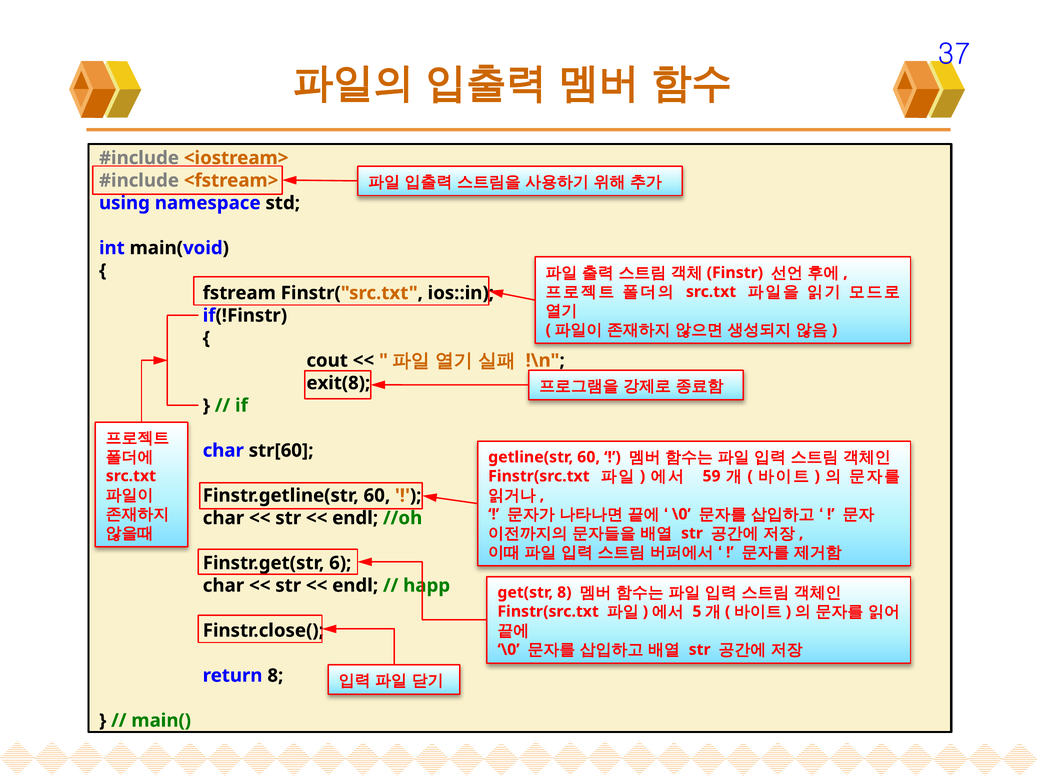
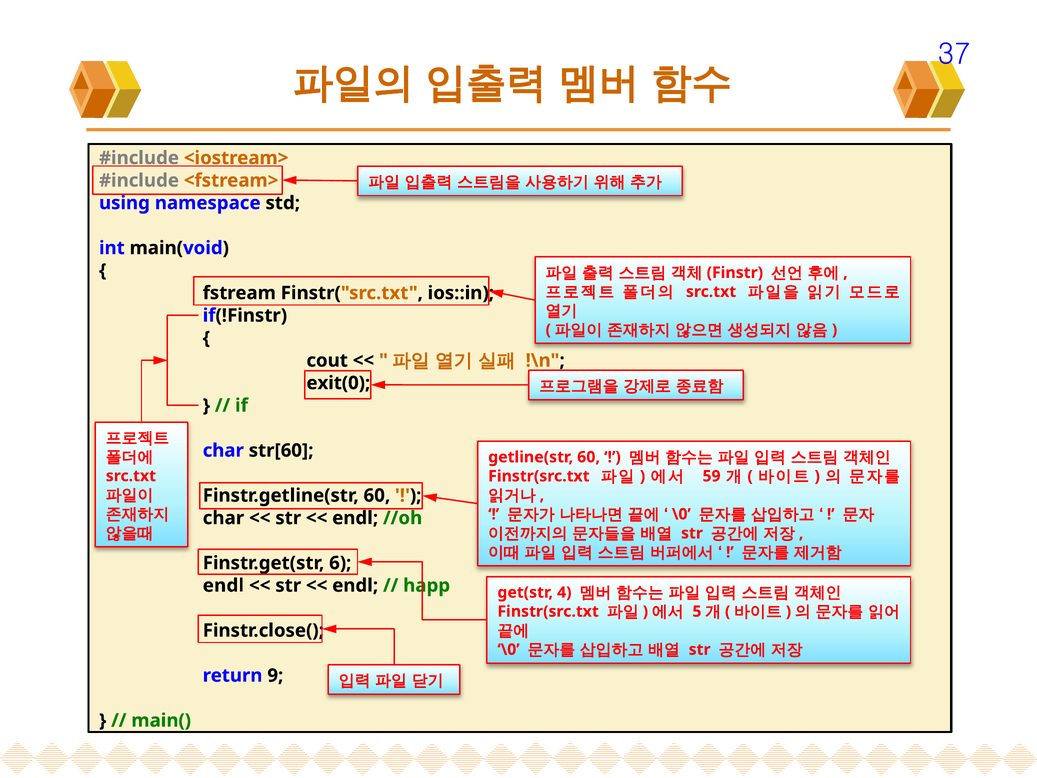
exit(8: exit(8 -> exit(0 (338, 383)
char: char -> endl (223, 585)
get(str 8: 8 -> 4 (564, 592)
return 8: 8 -> 9 (275, 675)
